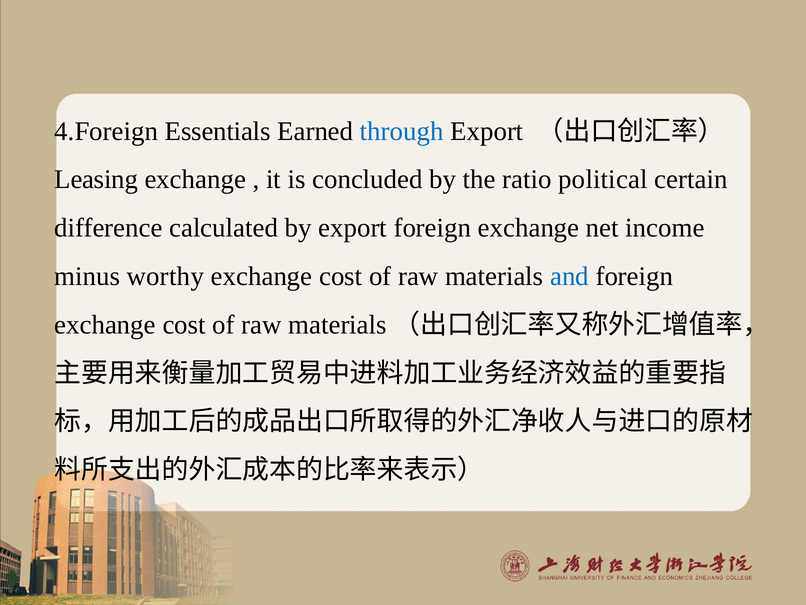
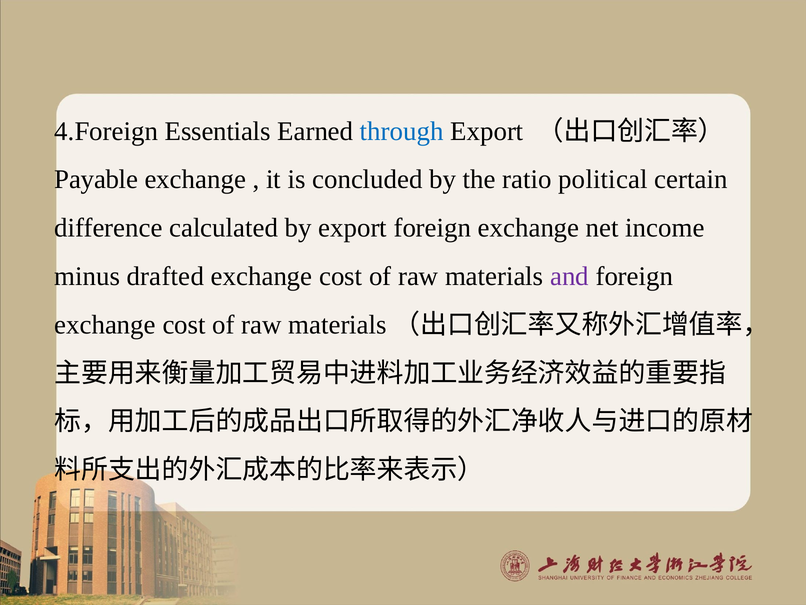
Leasing: Leasing -> Payable (96, 179)
worthy: worthy -> drafted (165, 276)
and colour: blue -> purple (570, 276)
